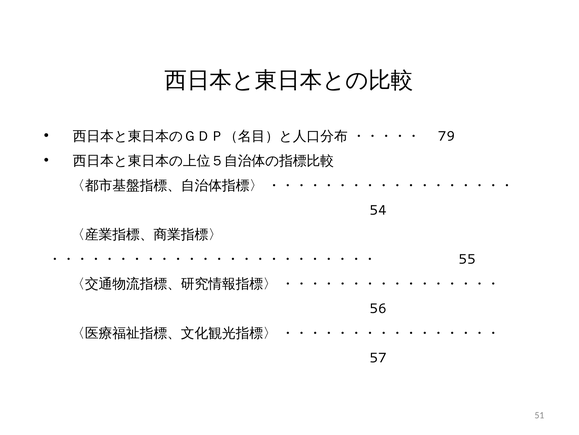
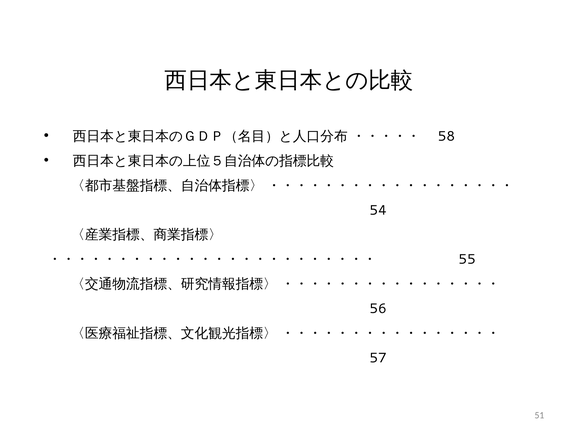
79: 79 -> 58 (446, 136)
